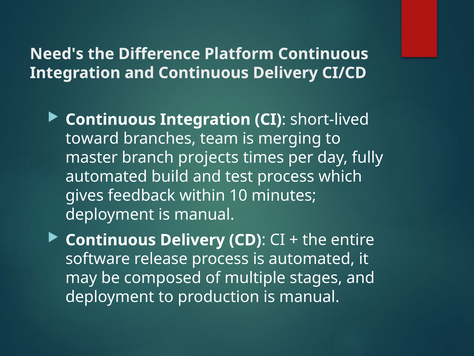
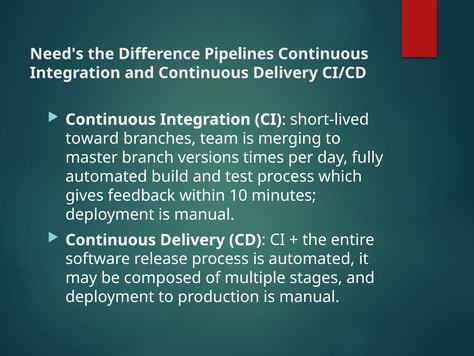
Platform: Platform -> Pipelines (239, 54)
projects: projects -> versions (208, 157)
